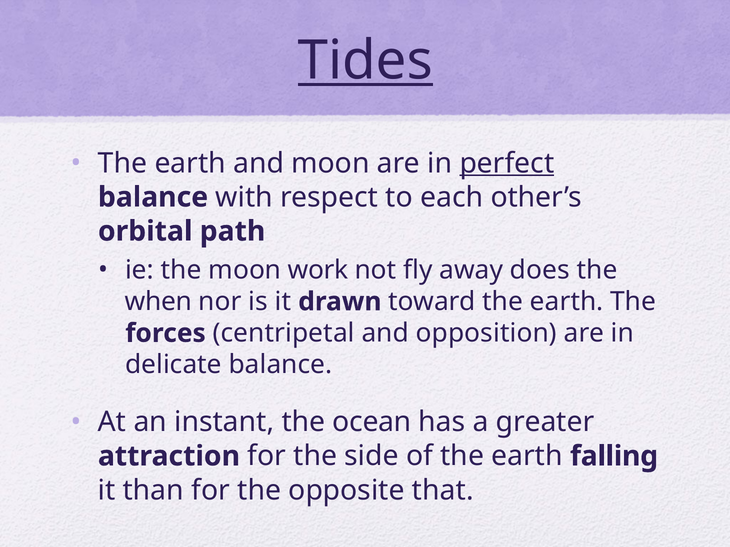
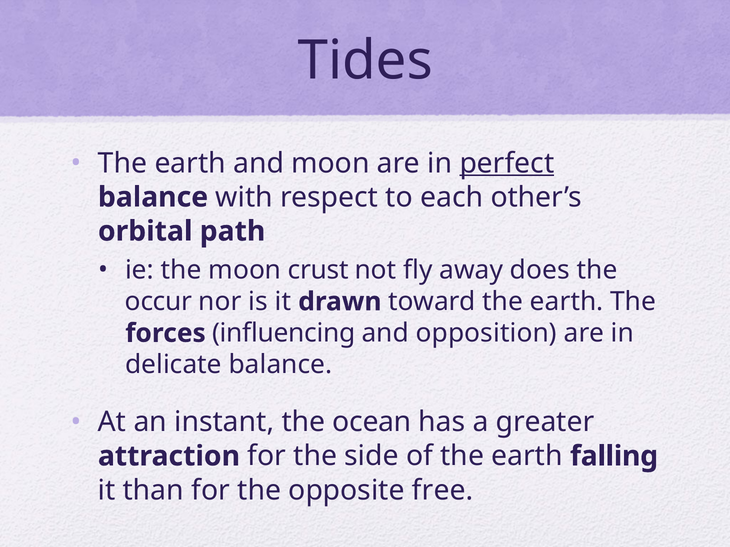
Tides underline: present -> none (365, 61)
work: work -> crust (318, 270)
when: when -> occur (159, 302)
centripetal: centripetal -> influencing (284, 334)
that: that -> free (443, 491)
